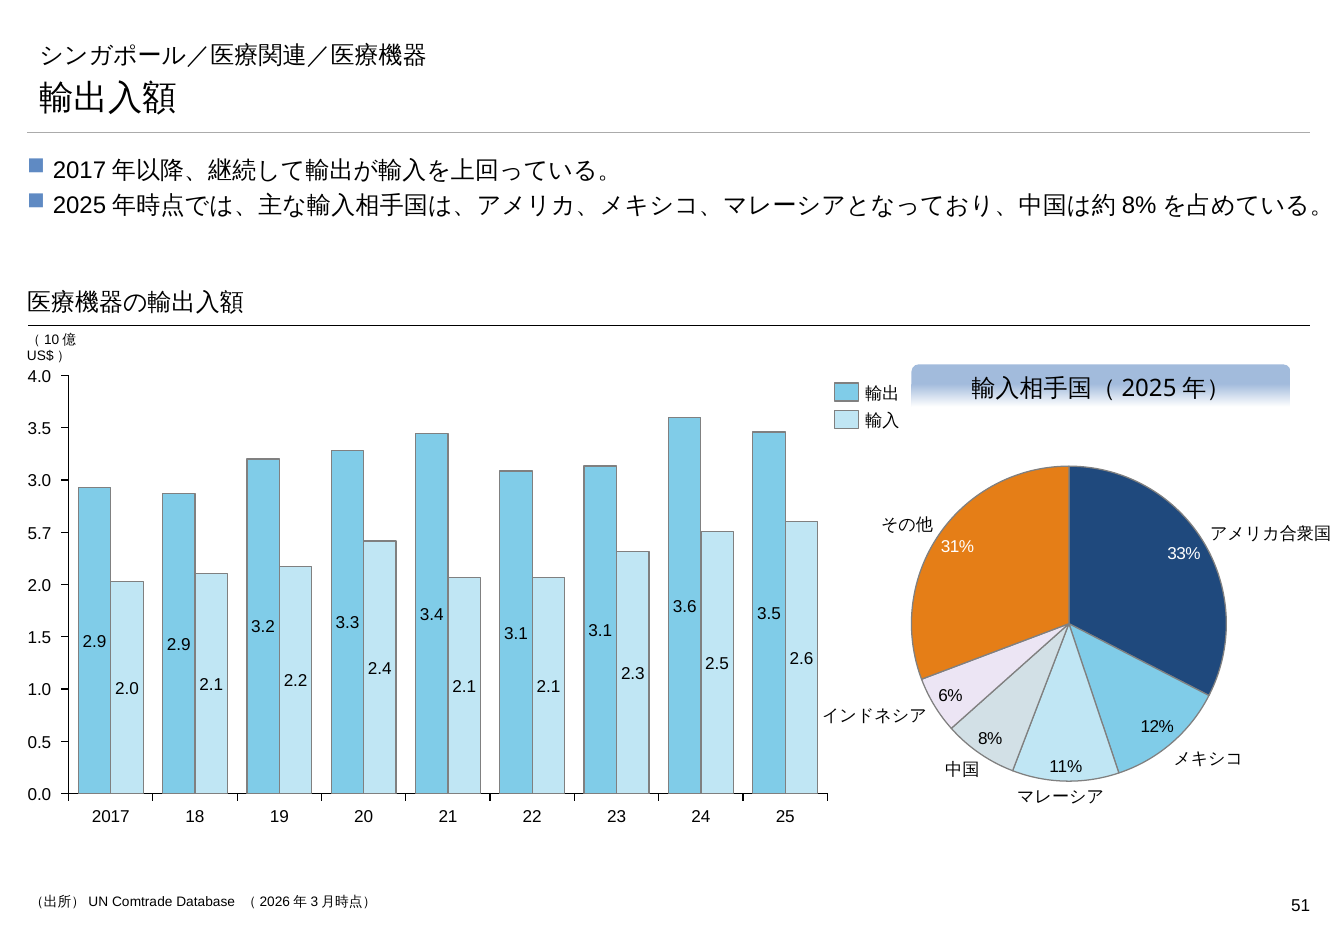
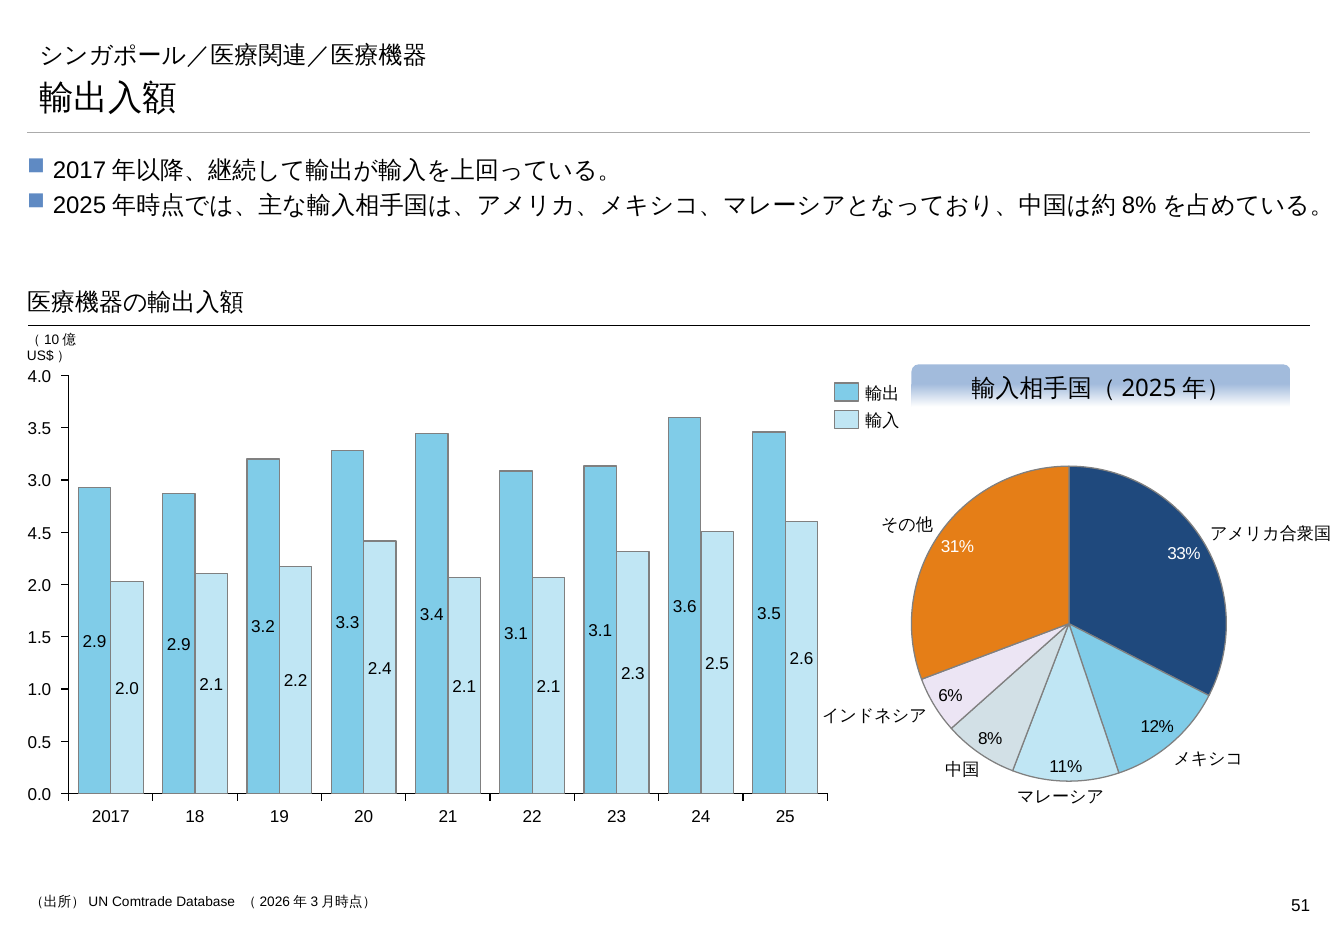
5.7: 5.7 -> 4.5 (39, 533)
